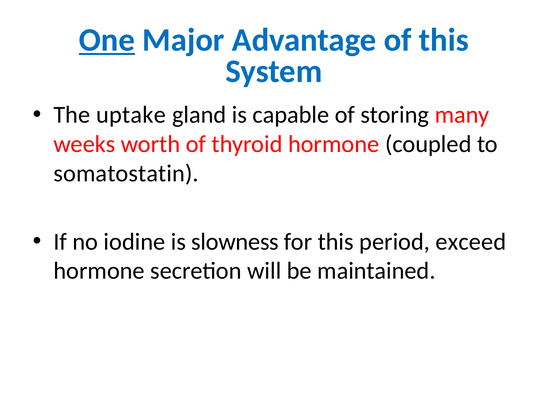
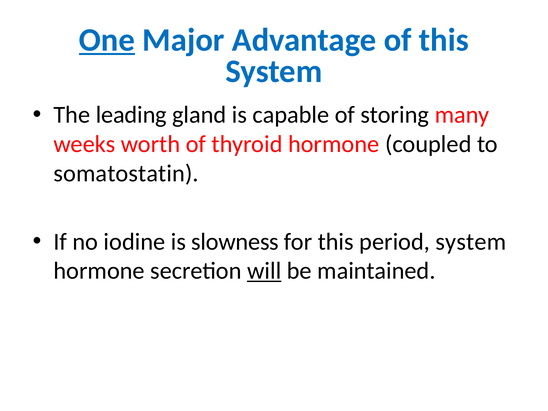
uptake: uptake -> leading (131, 115)
period exceed: exceed -> system (471, 242)
will underline: none -> present (264, 271)
